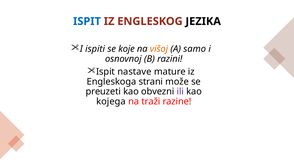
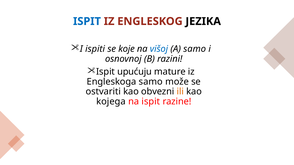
višoj colour: orange -> blue (159, 49)
nastave: nastave -> upućuju (135, 72)
Engleskoga strani: strani -> samo (151, 82)
preuzeti: preuzeti -> ostvariti (103, 92)
ili colour: purple -> orange (180, 92)
na traži: traži -> ispit (151, 102)
